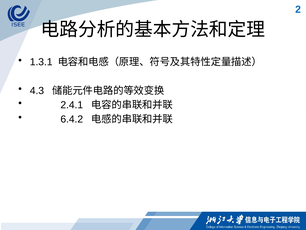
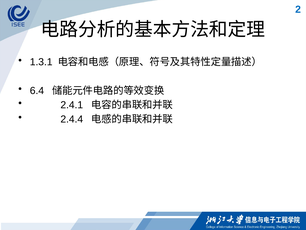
4.3: 4.3 -> 6.4 (37, 90)
6.4.2: 6.4.2 -> 2.4.4 (72, 119)
